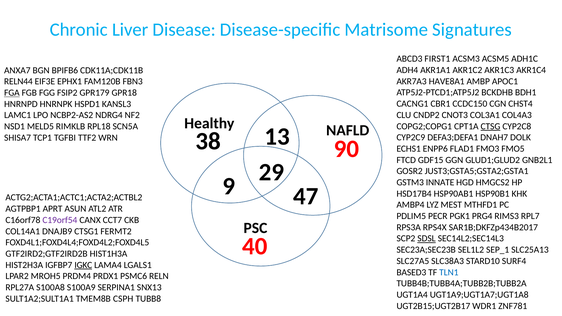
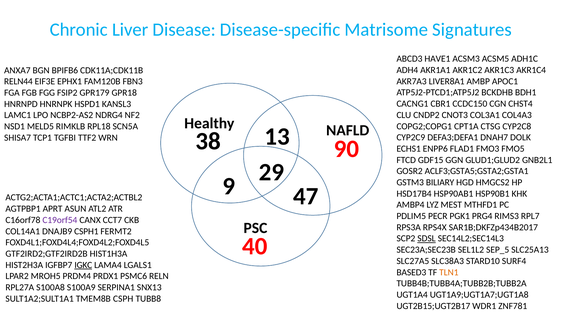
FIRST1: FIRST1 -> HAVE1 (437, 59)
HAVE8A1: HAVE8A1 -> LIVER8A1 (447, 81)
FGA underline: present -> none (12, 93)
CTSG underline: present -> none (490, 126)
JUST3;GSTA5;GSTA2;GSTA1: JUST3;GSTA5;GSTA2;GSTA1 -> ACLF3;GSTA5;GSTA2;GSTA1 (477, 171)
INNATE: INNATE -> BILIARY (440, 182)
CTSG1: CTSG1 -> CSPH1 (86, 231)
SEP_1: SEP_1 -> SEP_5 (498, 250)
TLN1 colour: blue -> orange (449, 272)
